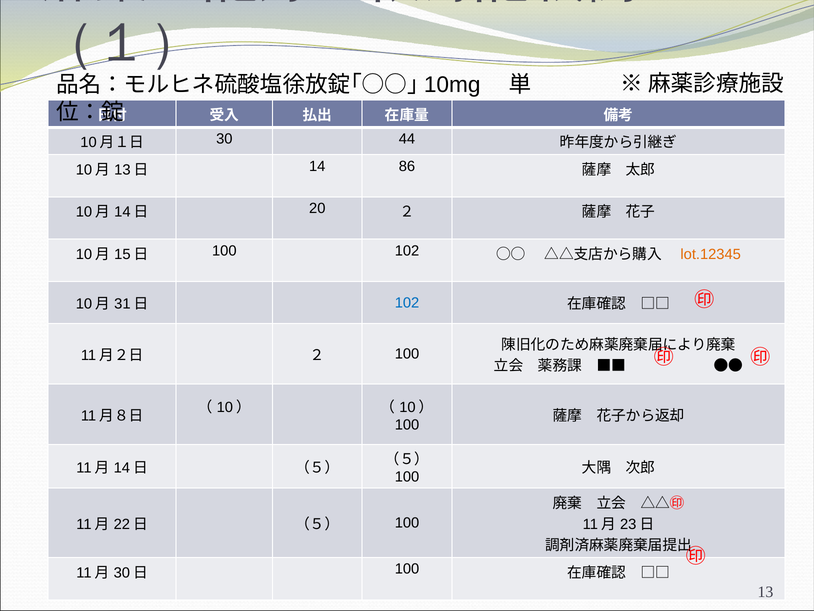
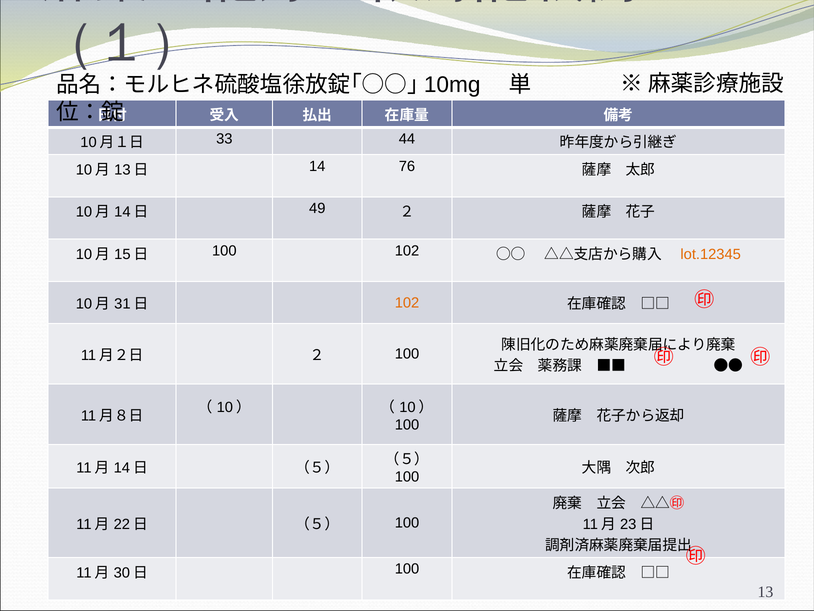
30: 30 -> 33 (224, 139)
86: 86 -> 76 (407, 166)
20: 20 -> 49 (317, 208)
102 colour: blue -> orange (407, 303)
